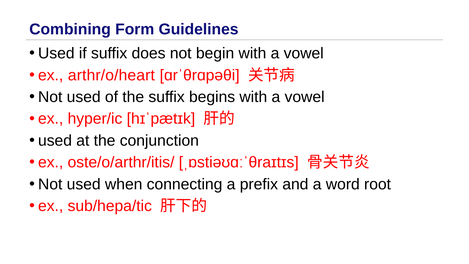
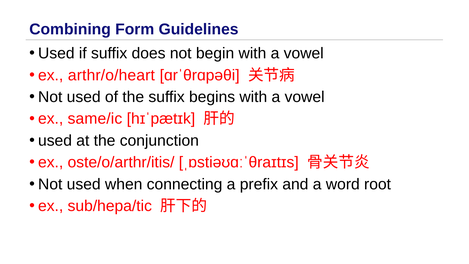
hyper/ic: hyper/ic -> same/ic (95, 119)
